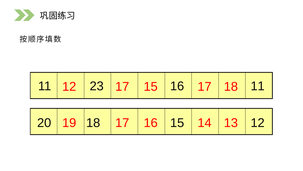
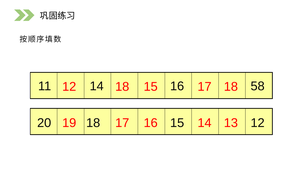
11 23: 23 -> 14 (97, 86)
16 11: 11 -> 58 (258, 86)
12 17: 17 -> 18 (122, 86)
